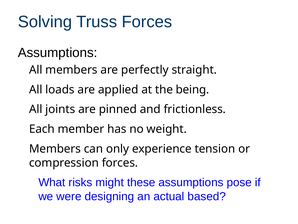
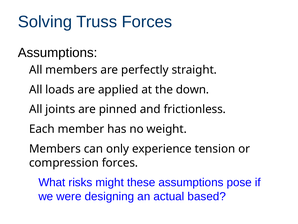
being: being -> down (192, 89)
